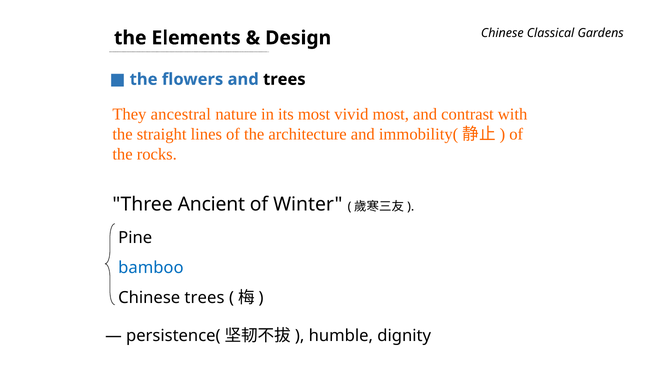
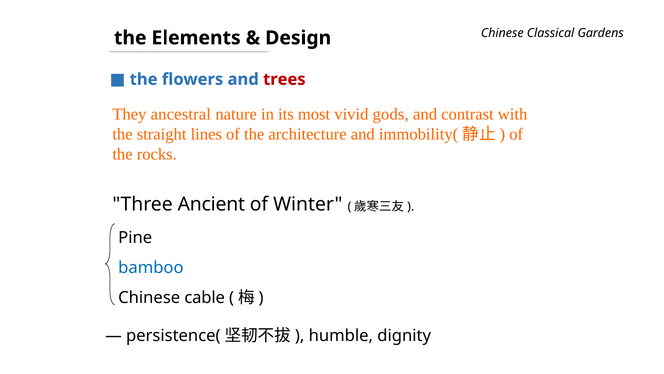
trees colour: black -> red (284, 79)
vivid most: most -> gods (391, 114)
Chinese trees: trees -> cable (205, 297)
